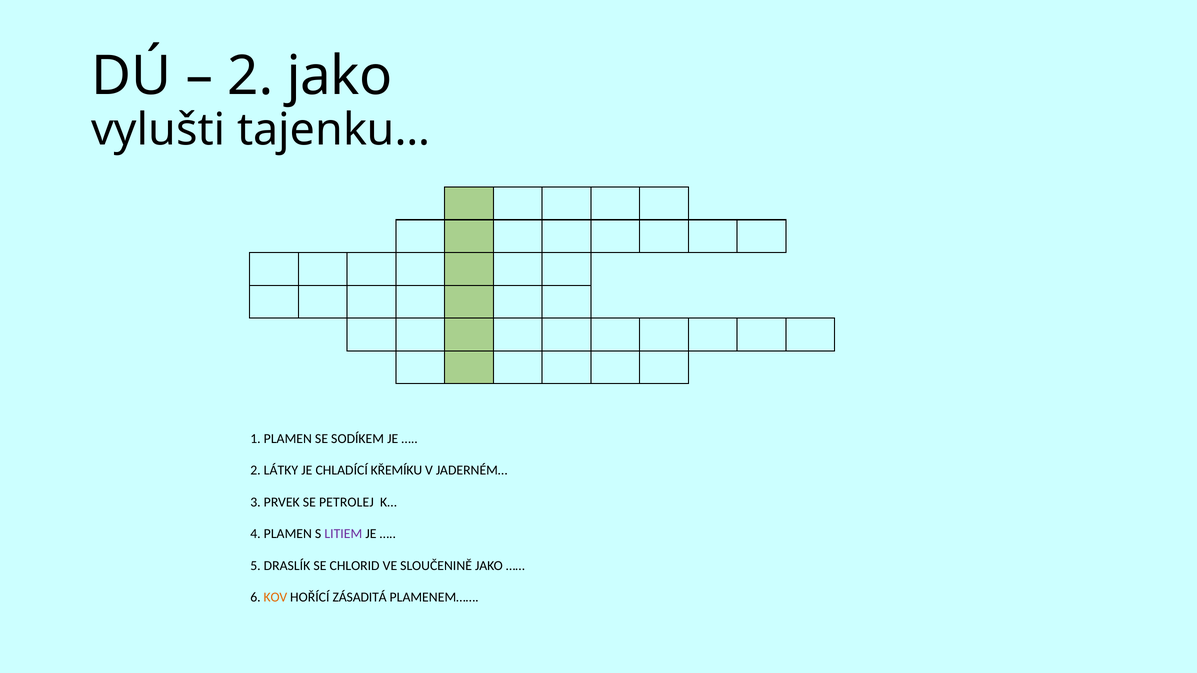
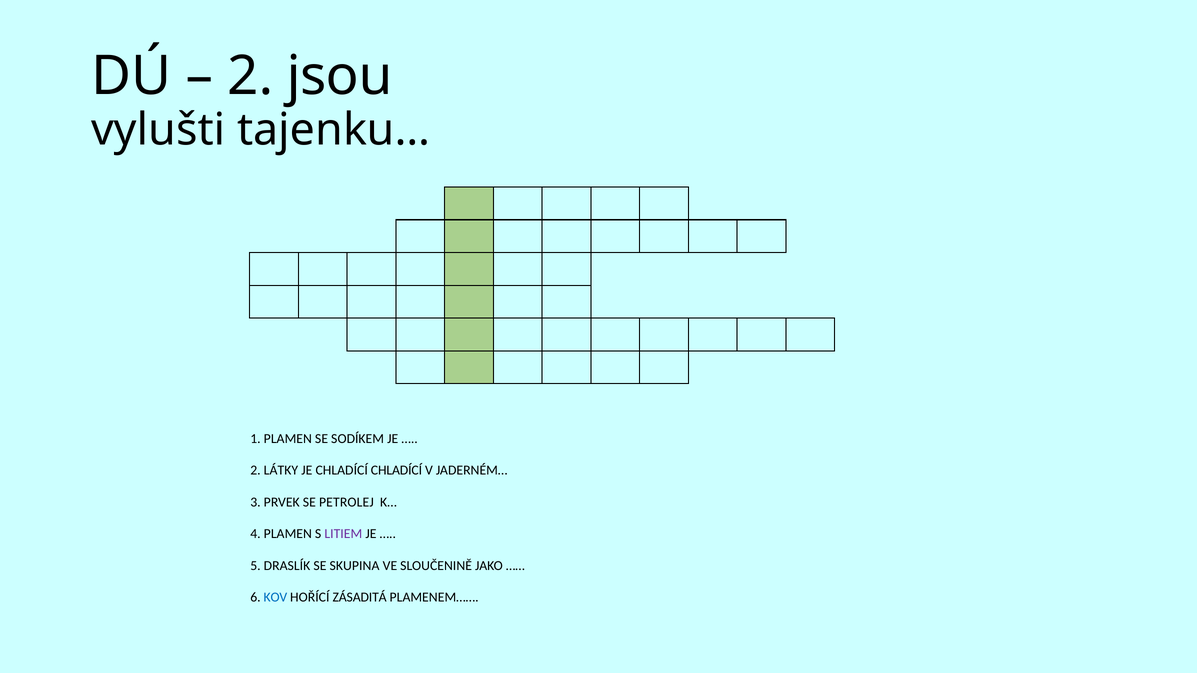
2 jako: jako -> jsou (340, 76)
CHLADÍCÍ KŘEMÍKU: KŘEMÍKU -> CHLADÍCÍ (396, 471)
CHLORID: CHLORID -> SKUPINA (355, 566)
KOV colour: orange -> blue (275, 597)
